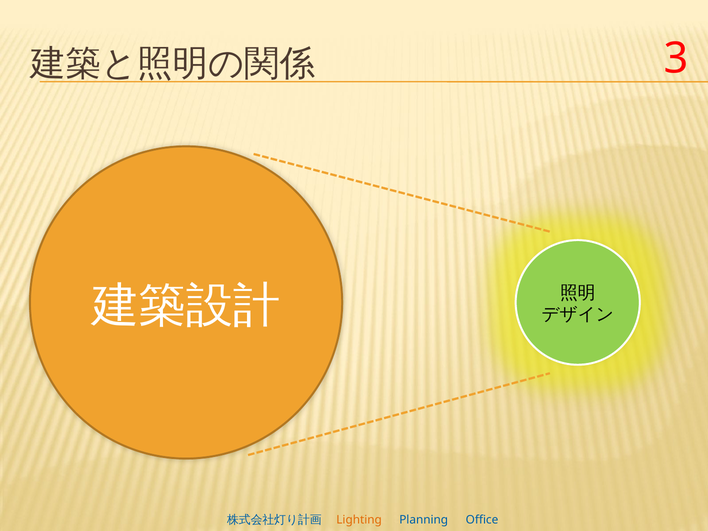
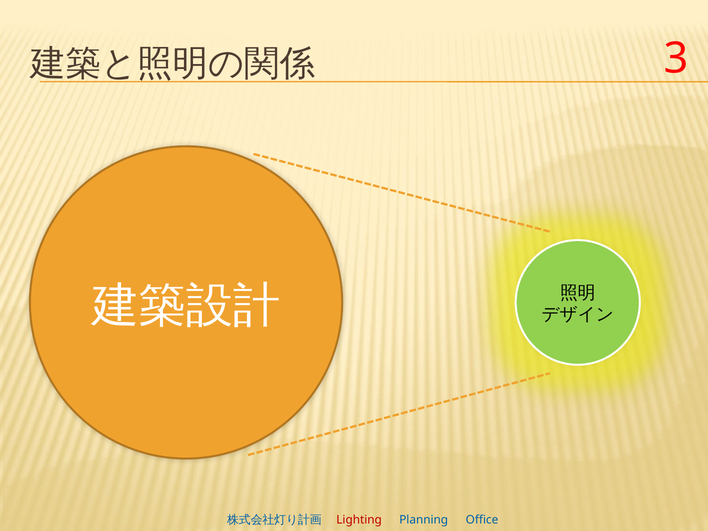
Lighting colour: orange -> red (359, 520)
